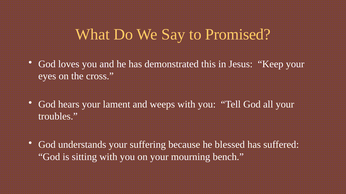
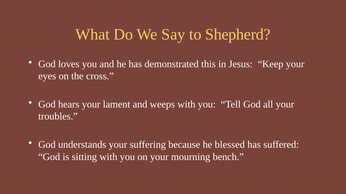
Promised: Promised -> Shepherd (238, 35)
